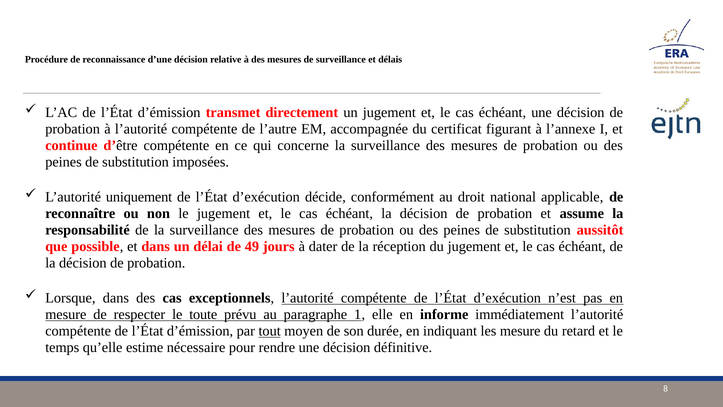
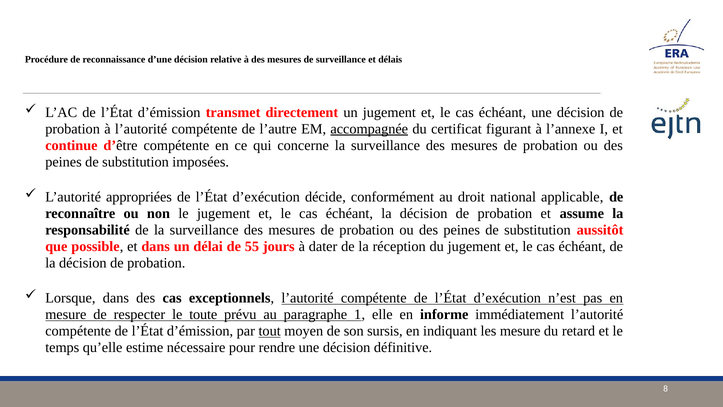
accompagnée underline: none -> present (369, 129)
uniquement: uniquement -> appropriées (139, 197)
49: 49 -> 55 (252, 246)
durée: durée -> sursis (385, 331)
